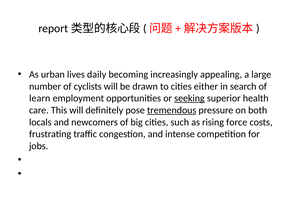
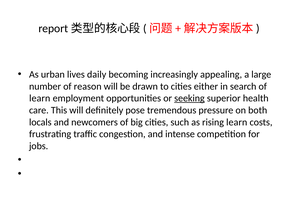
cyclists: cyclists -> reason (88, 86)
tremendous underline: present -> none (172, 110)
rising force: force -> learn (237, 122)
